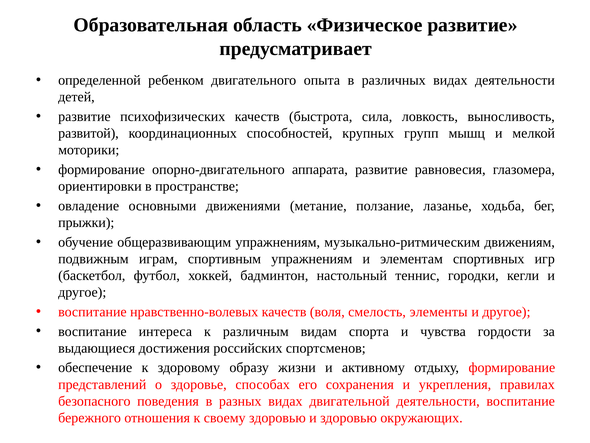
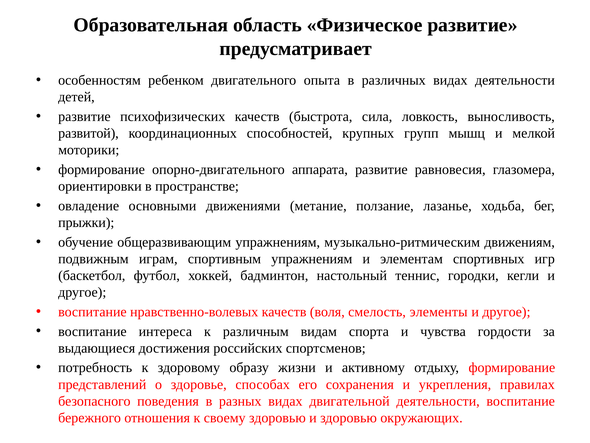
определенной: определенной -> особенностям (99, 80)
обеспечение: обеспечение -> потребность (95, 367)
